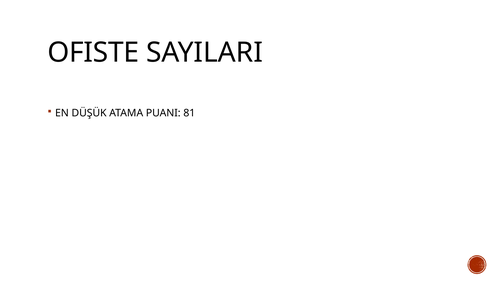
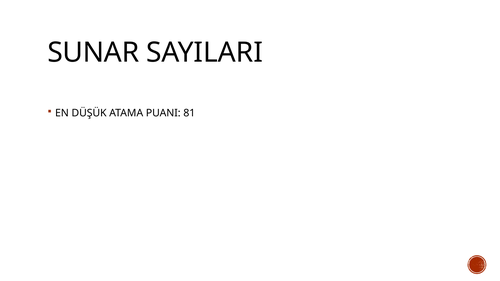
OFISTE: OFISTE -> SUNAR (93, 53)
